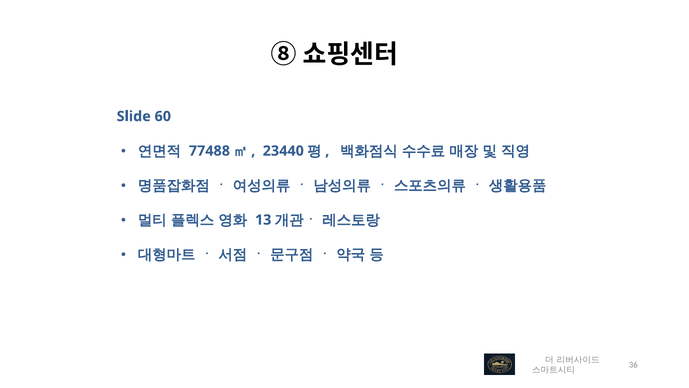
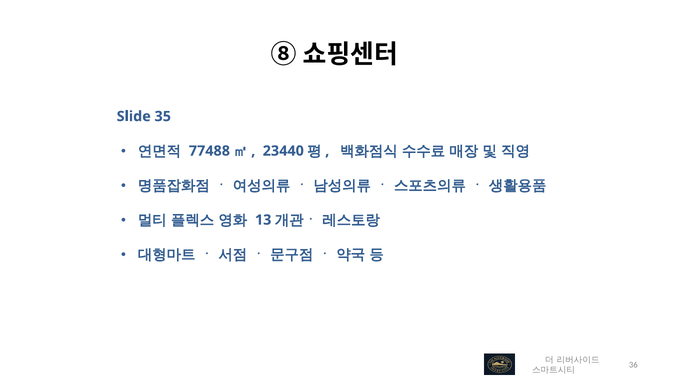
60: 60 -> 35 (163, 116)
